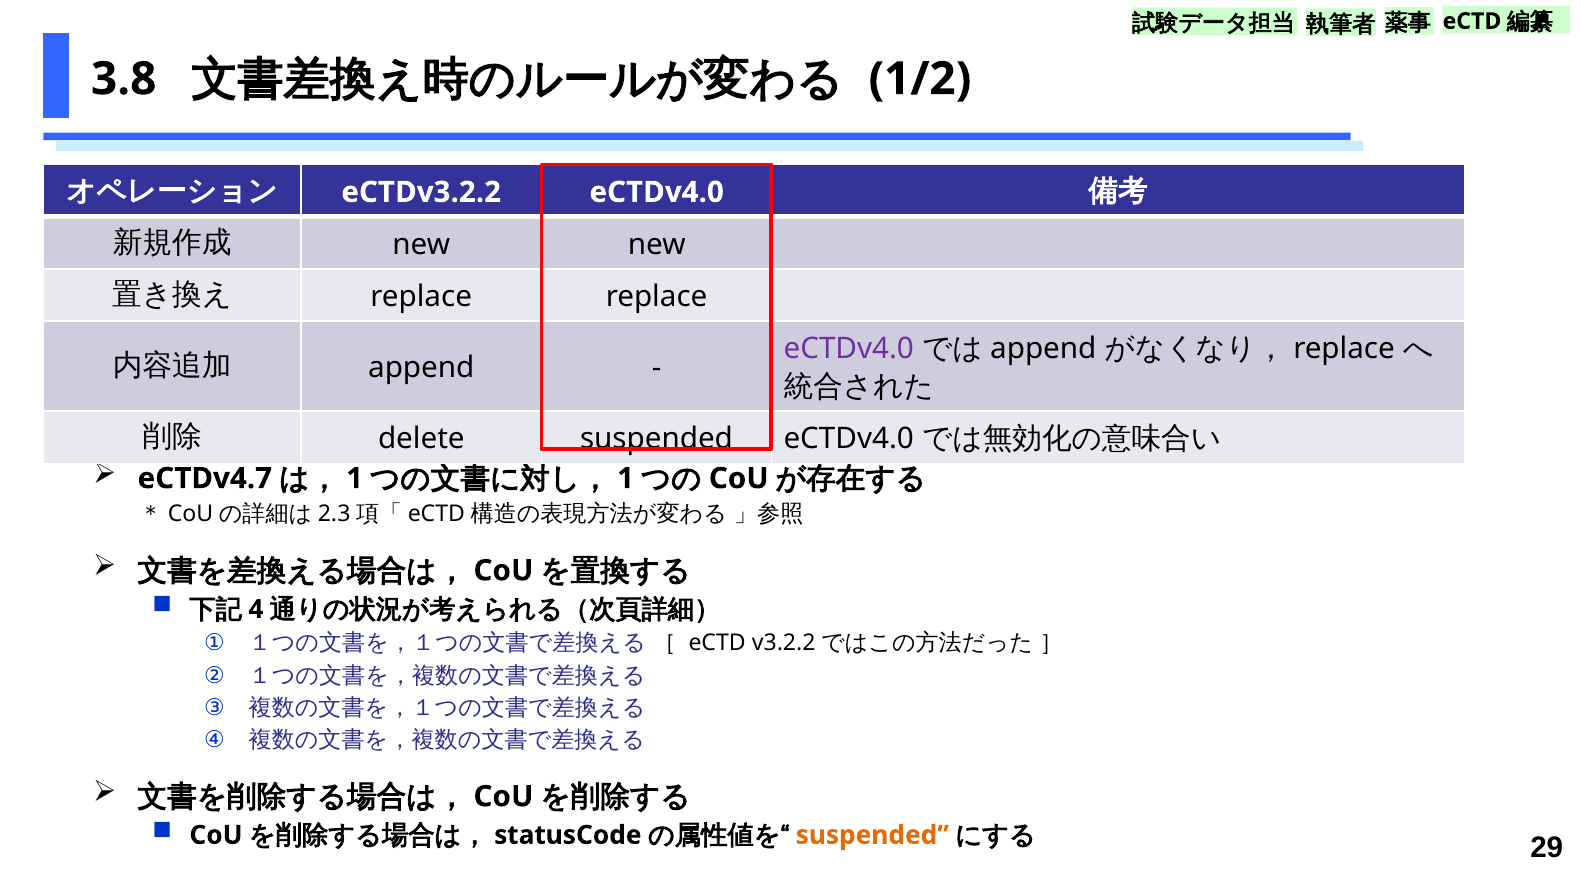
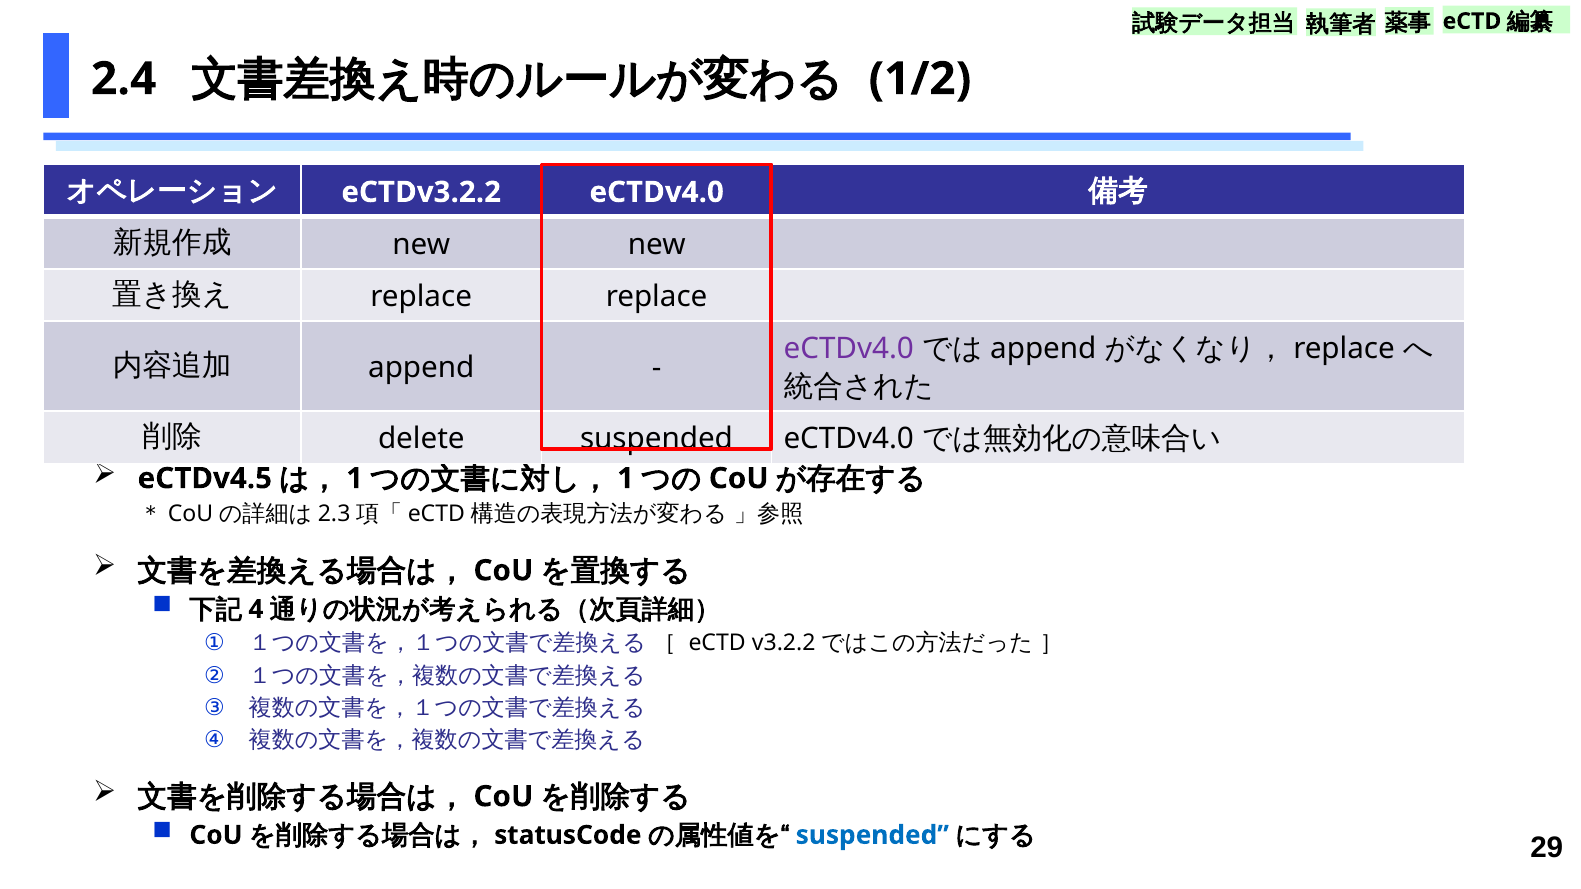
3.8: 3.8 -> 2.4 (124, 79)
eCTDv4.7: eCTDv4.7 -> eCTDv4.5 (205, 479)
suspended colour: orange -> blue (872, 835)
